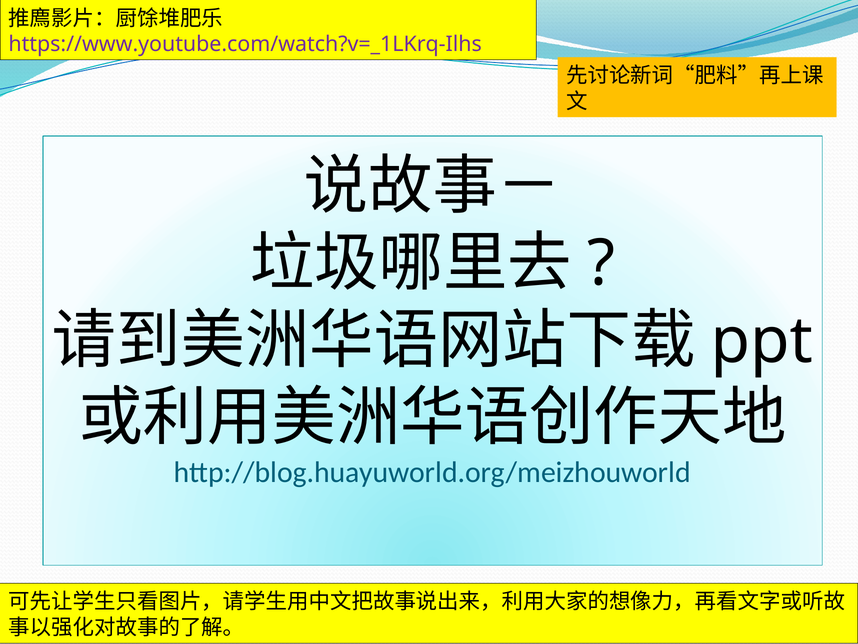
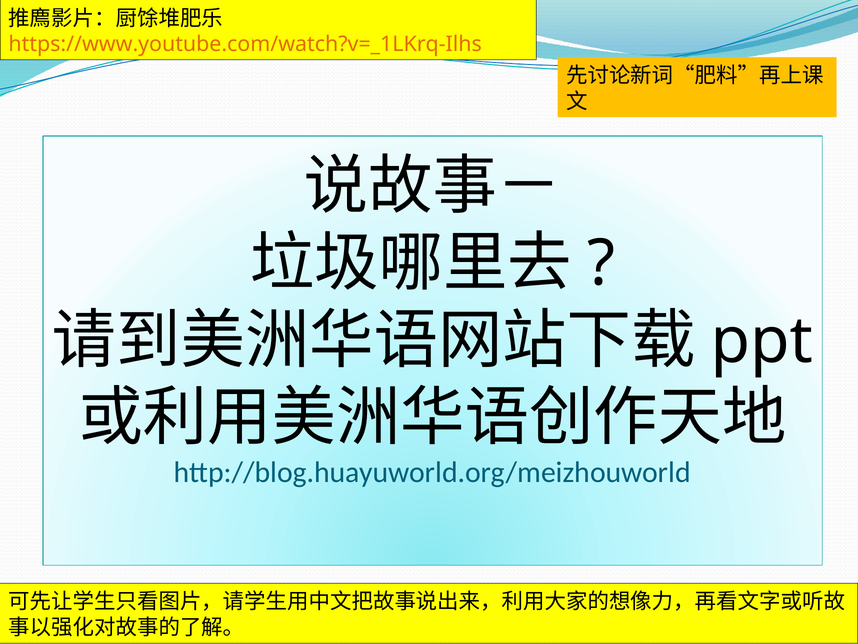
https://www.youtube.com/watch?v=_1LKrq-Ilhs colour: purple -> orange (245, 44)
